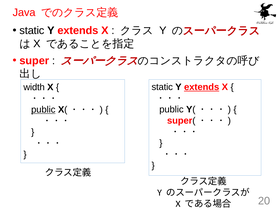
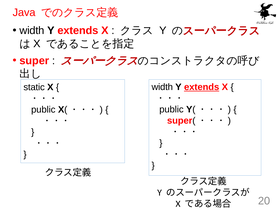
static: static -> width (32, 30)
static: static -> width (162, 87)
width: width -> static (34, 87)
public underline: present -> none (43, 109)
